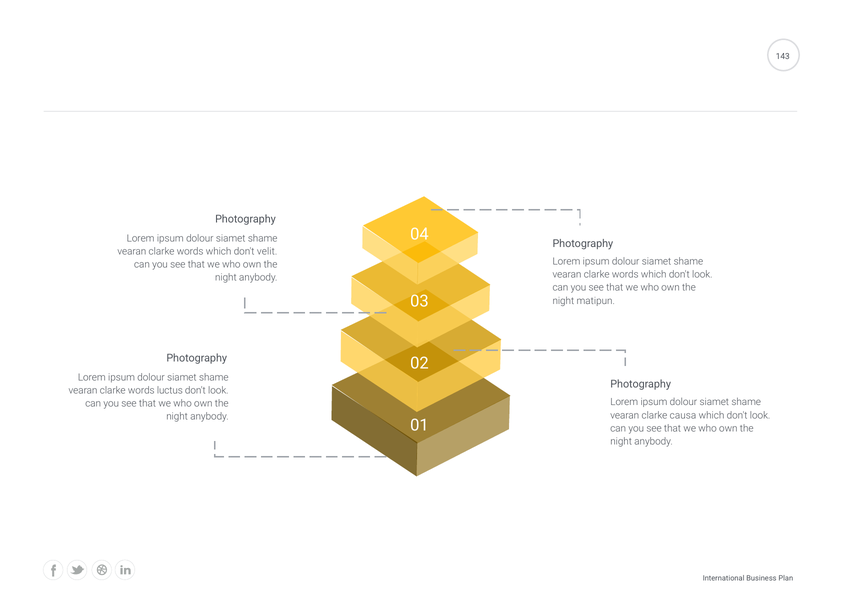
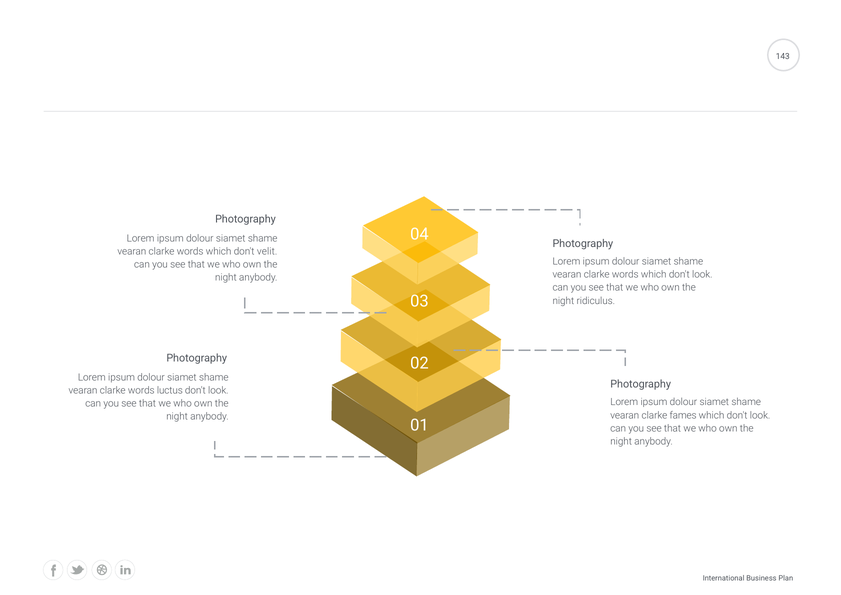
matipun: matipun -> ridiculus (596, 301)
causa: causa -> fames (683, 415)
